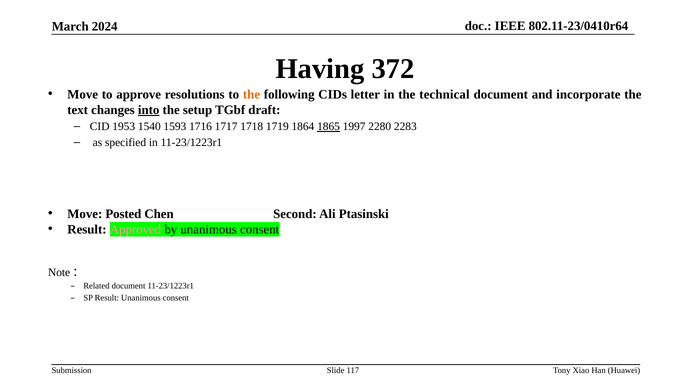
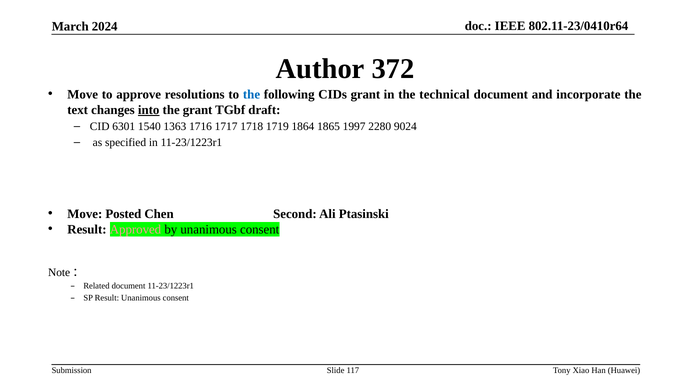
Having: Having -> Author (320, 69)
the colour: orange -> blue (252, 94)
CIDs letter: letter -> grant (365, 94)
the setup: setup -> grant (198, 110)
1953: 1953 -> 6301 (124, 127)
1593: 1593 -> 1363 (175, 127)
1865 underline: present -> none (329, 127)
2283: 2283 -> 9024 (405, 127)
